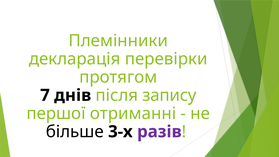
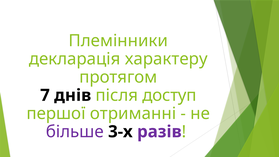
перевірки: перевірки -> характеру (166, 59)
запису: запису -> доступ (169, 95)
більше colour: black -> purple (75, 132)
